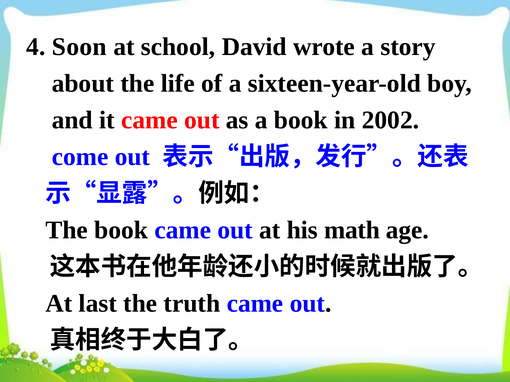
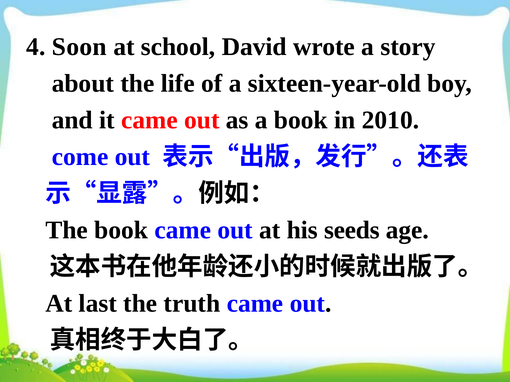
2002: 2002 -> 2010 (390, 120)
math: math -> seeds (352, 230)
